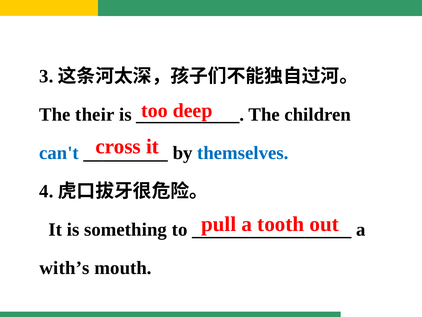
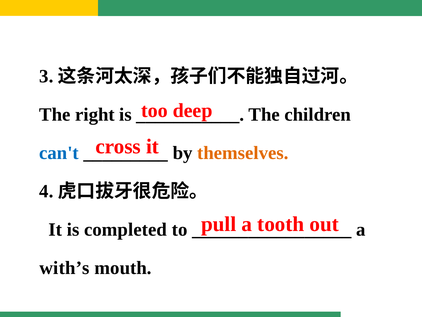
their: their -> right (95, 114)
themselves colour: blue -> orange (243, 153)
something: something -> completed (126, 229)
